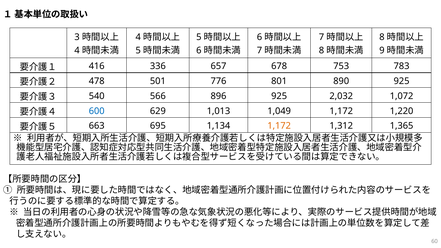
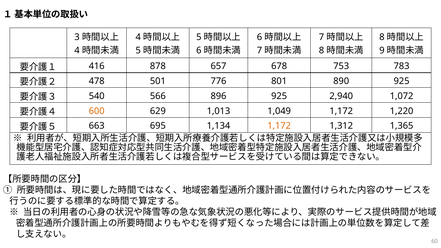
336: 336 -> 878 (158, 66)
2,032: 2,032 -> 2,940 (341, 96)
600 colour: blue -> orange (97, 111)
